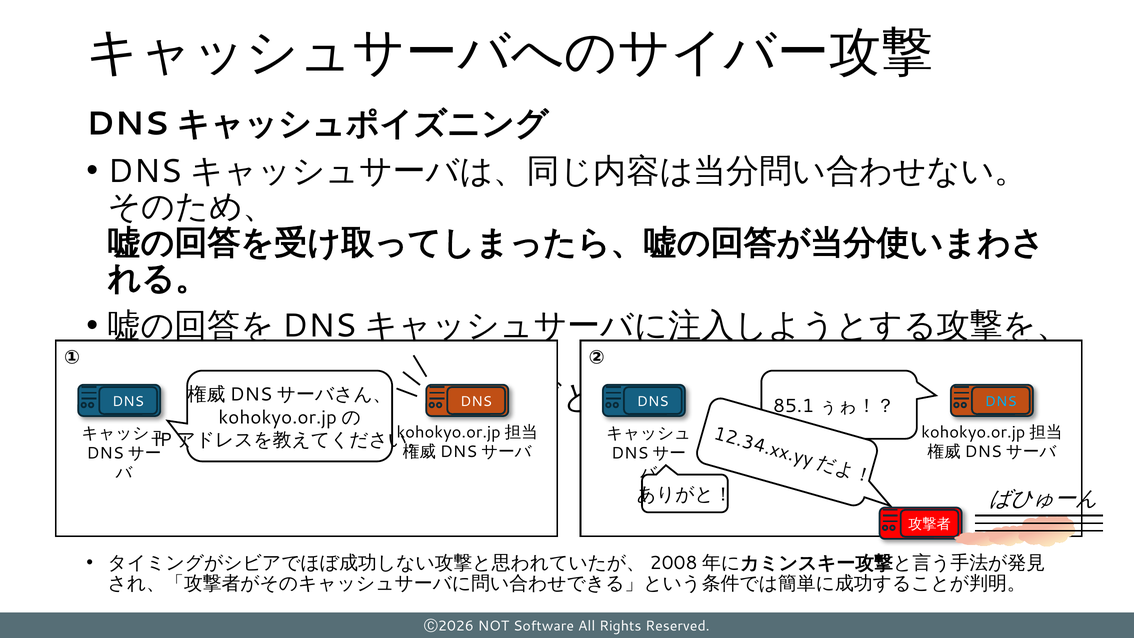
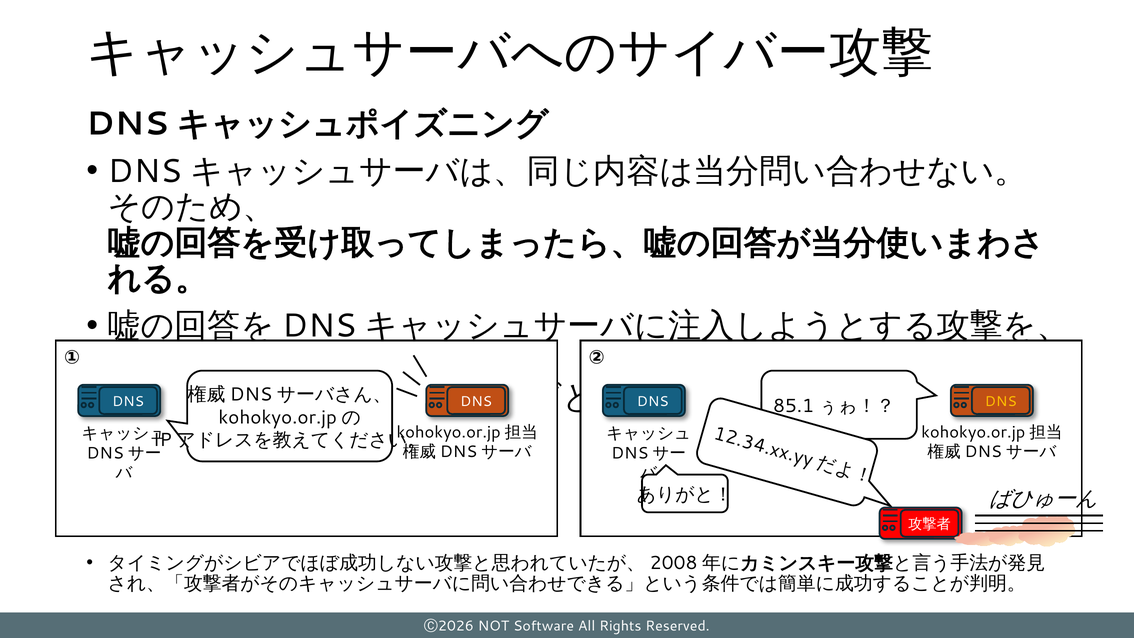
DNS colour: light blue -> yellow (1001, 401)
